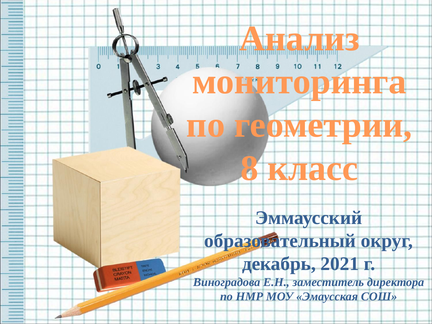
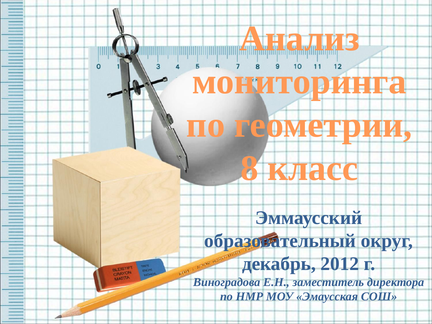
2021: 2021 -> 2012 (340, 264)
